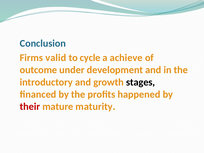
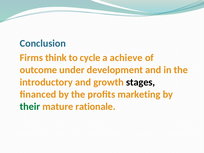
valid: valid -> think (56, 58)
happened: happened -> marketing (139, 94)
their colour: red -> green (30, 107)
maturity: maturity -> rationale (96, 107)
